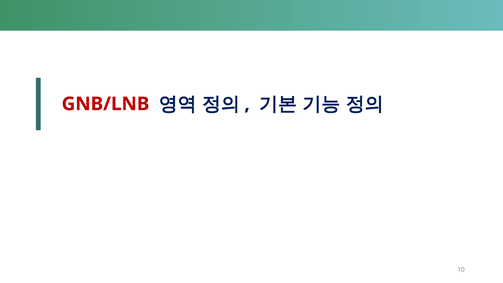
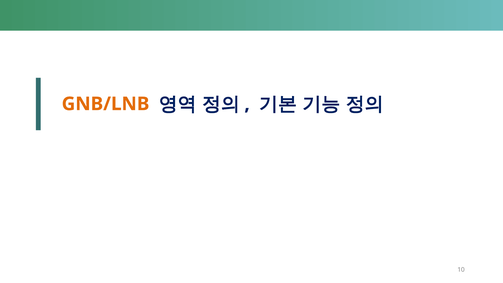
GNB/LNB colour: red -> orange (106, 104)
